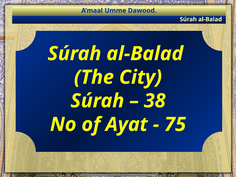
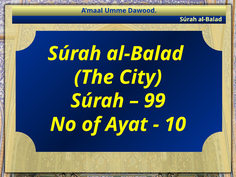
38: 38 -> 99 (155, 101)
75: 75 -> 10 (175, 124)
